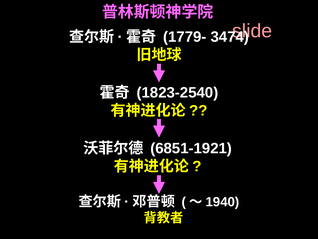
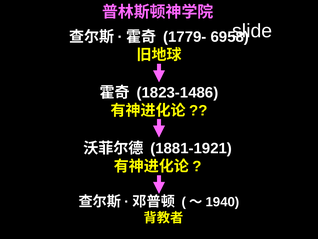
slide colour: pink -> white (252, 31)
3474: 3474 -> 6958 (230, 37)
1823-2540: 1823-2540 -> 1823-1486 (177, 92)
6851-1921: 6851-1921 -> 1881-1921 (191, 148)
